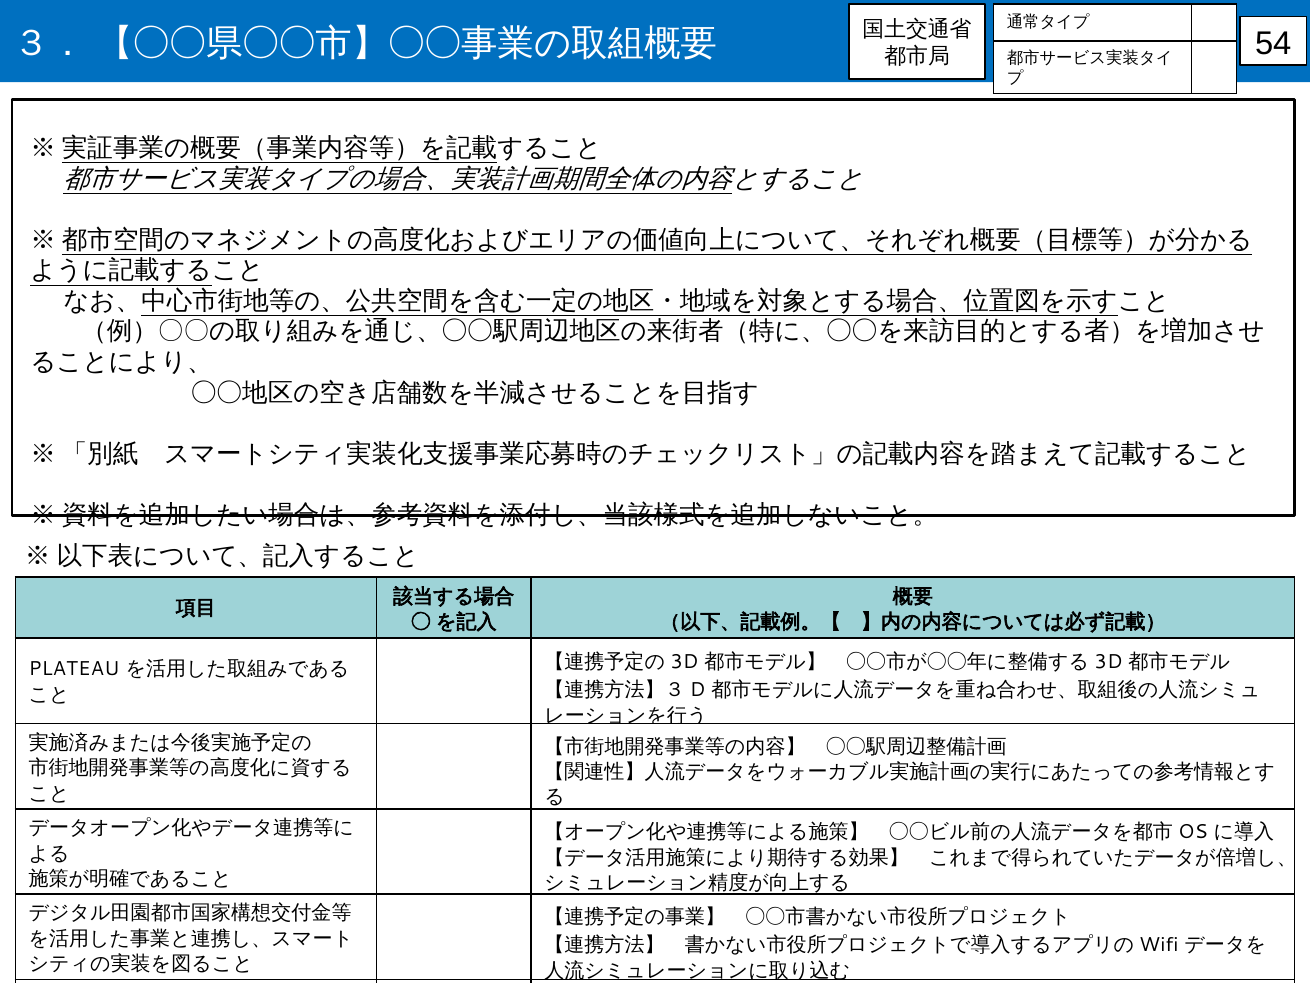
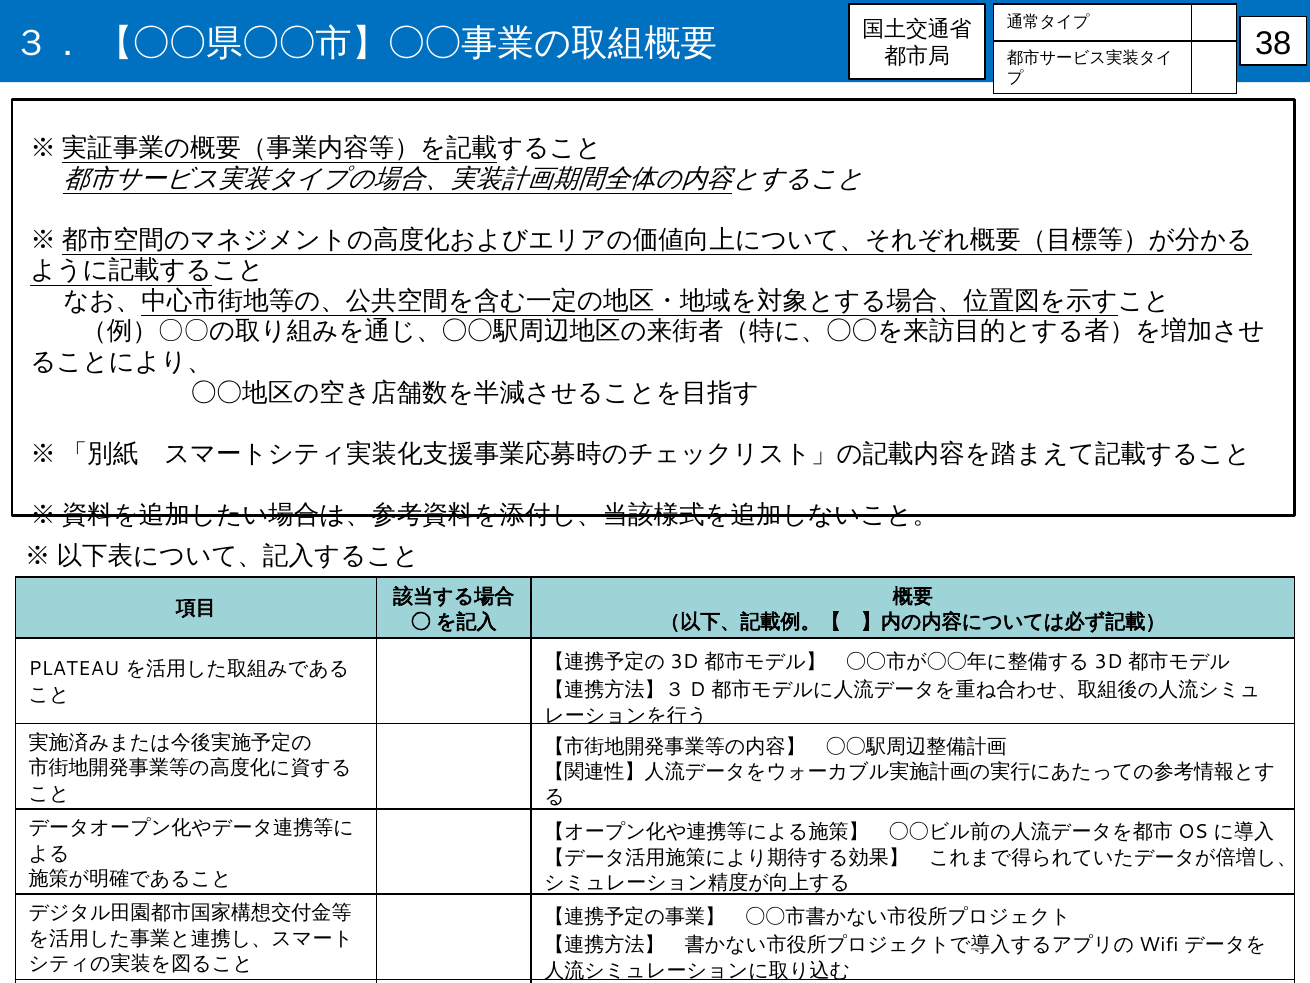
54: 54 -> 38 (1273, 43)
